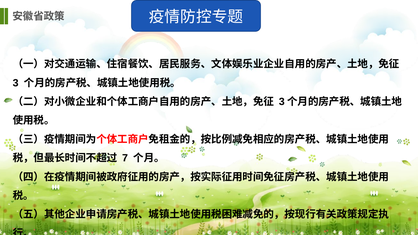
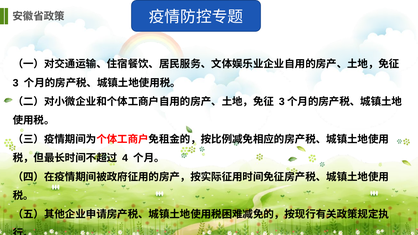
7: 7 -> 4 (125, 158)
